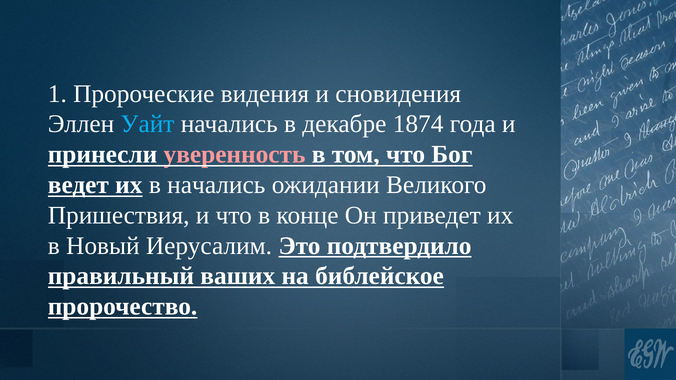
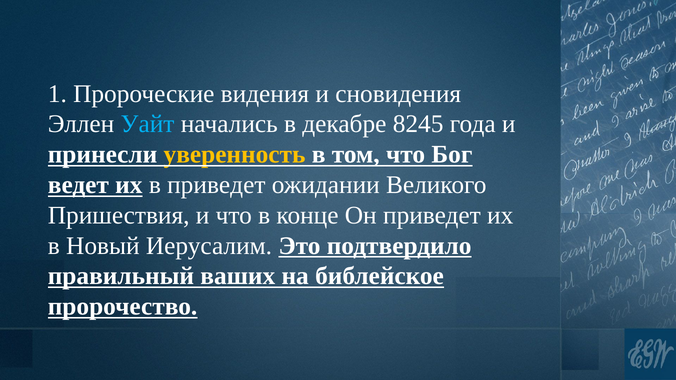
1874: 1874 -> 8245 (418, 124)
уверенность colour: pink -> yellow (235, 155)
в начались: начались -> приведет (216, 185)
